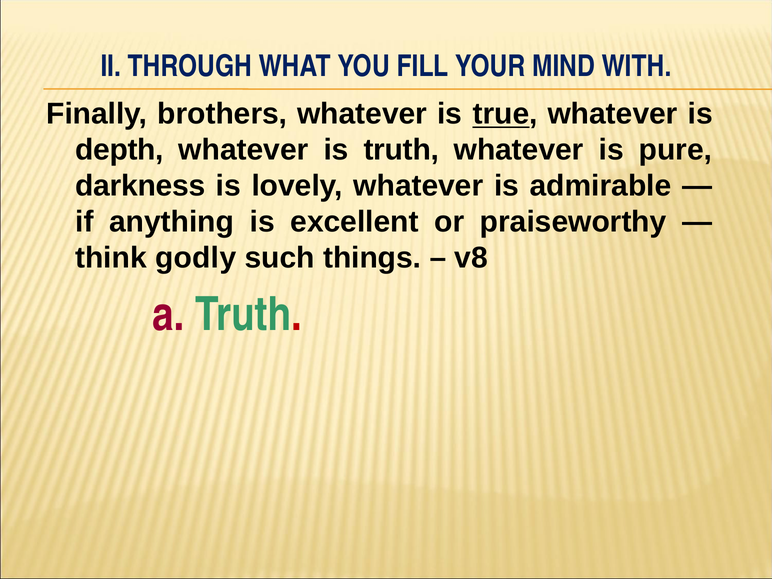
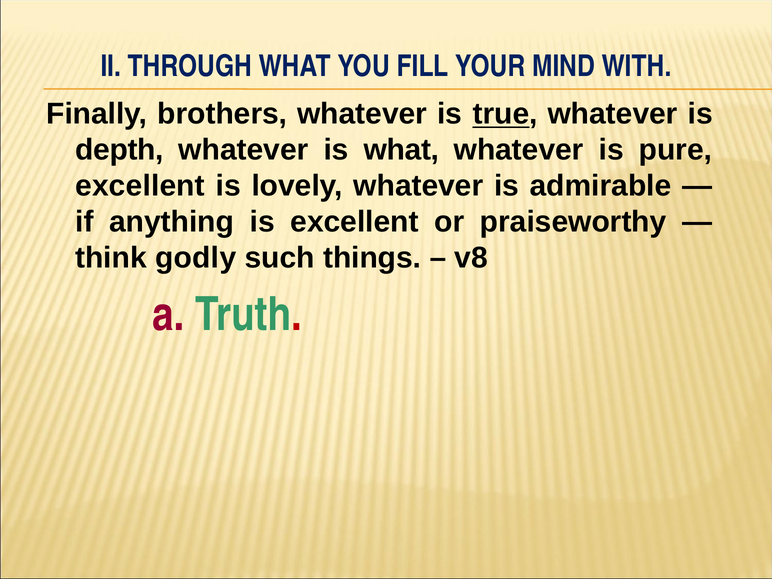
is truth: truth -> what (401, 150)
darkness: darkness -> excellent (140, 186)
